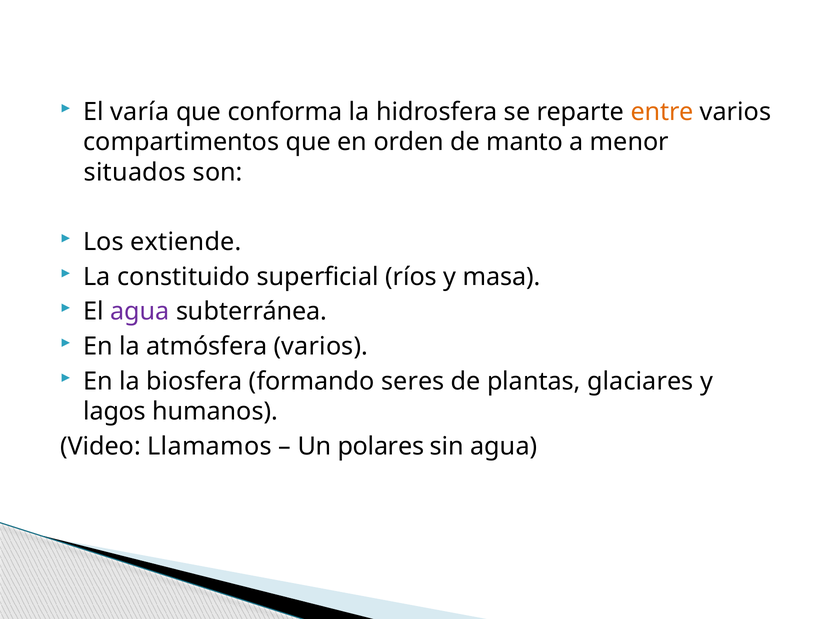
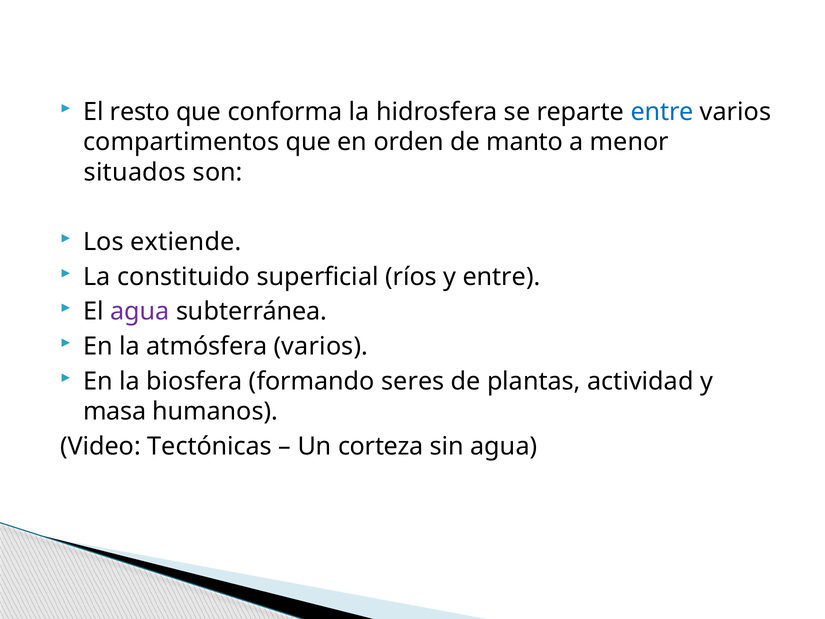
varía: varía -> resto (140, 112)
entre colour: orange -> blue (662, 112)
y masa: masa -> entre (502, 277)
glaciares: glaciares -> actividad (640, 381)
lagos: lagos -> masa (115, 411)
Llamamos: Llamamos -> Tectónicas (210, 446)
polares: polares -> corteza (381, 446)
